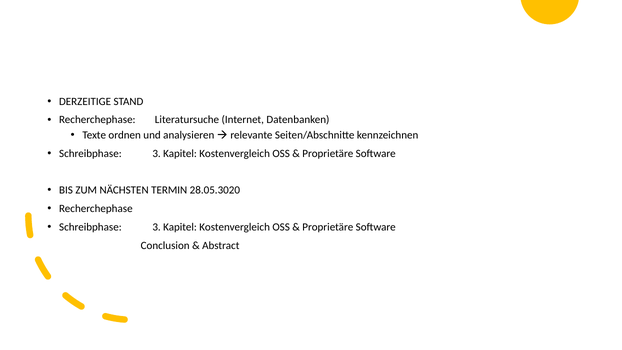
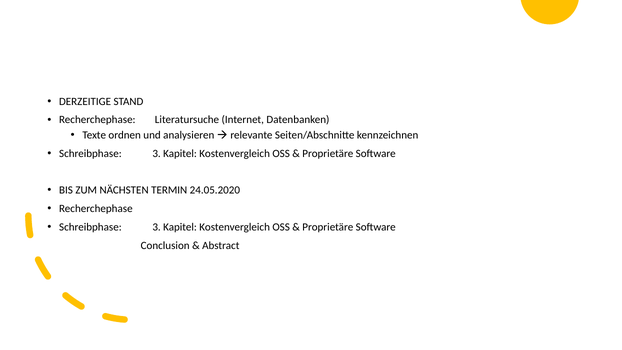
28.05.3020: 28.05.3020 -> 24.05.2020 (215, 190)
